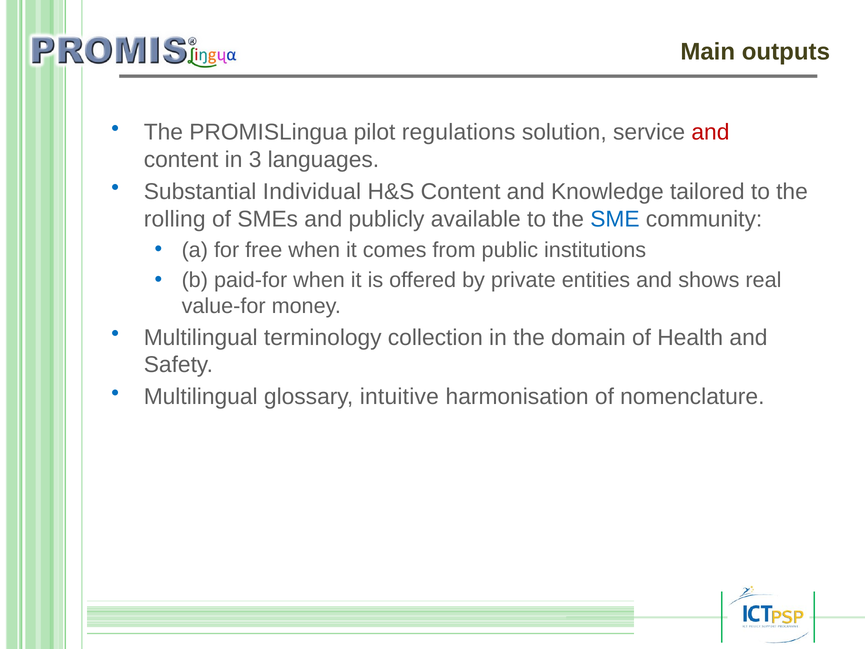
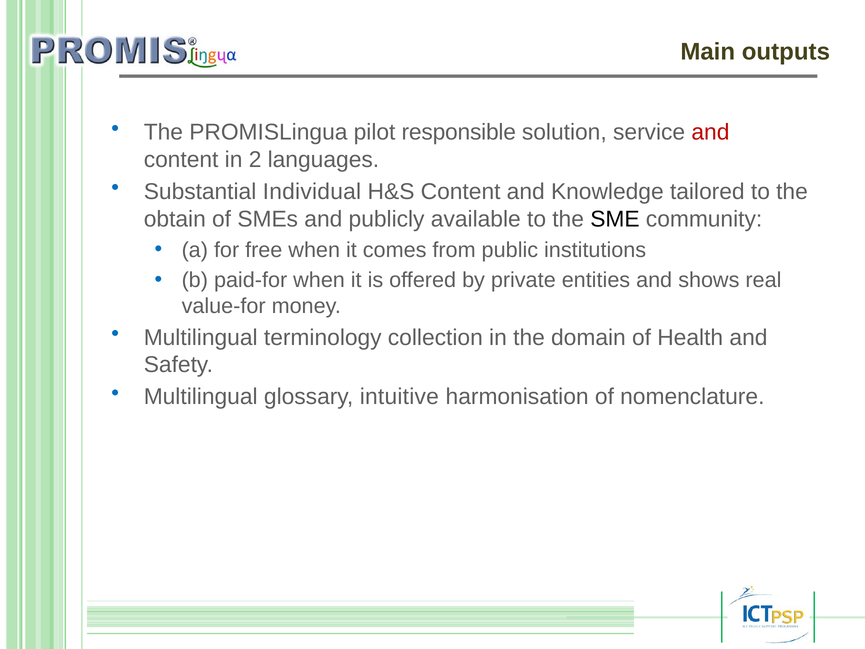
regulations: regulations -> responsible (459, 132)
3: 3 -> 2 (255, 160)
rolling: rolling -> obtain (175, 219)
SME colour: blue -> black (615, 219)
